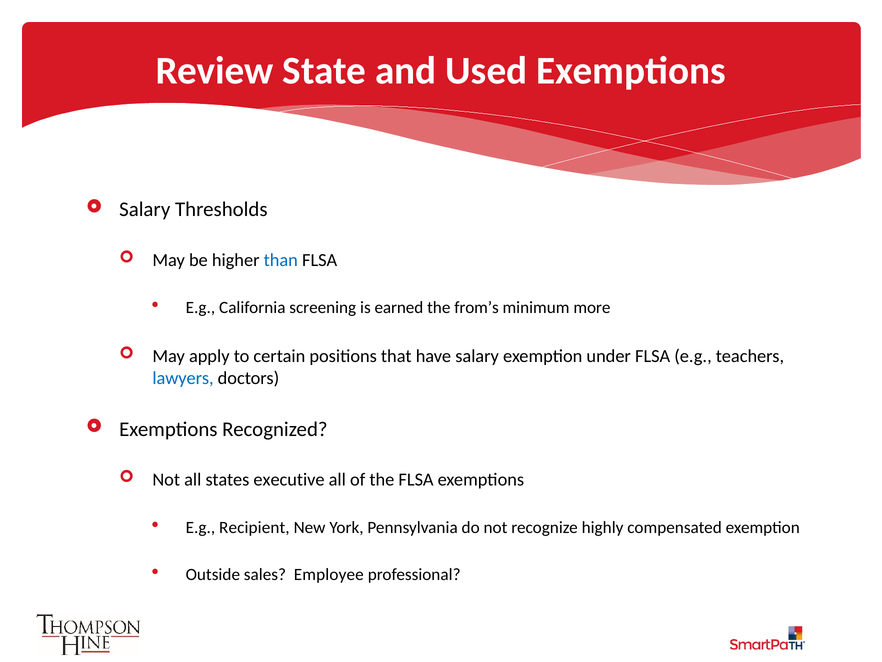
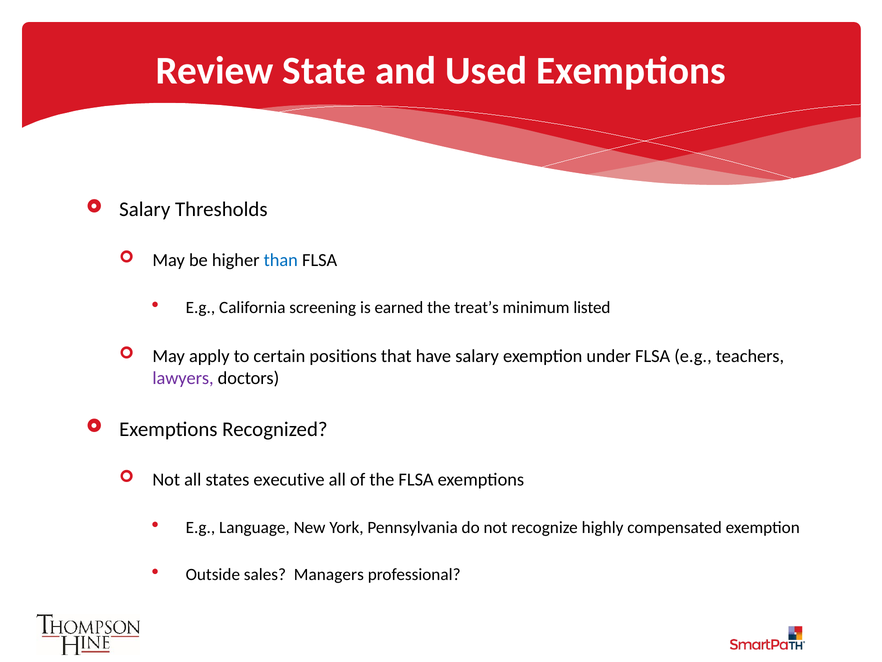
from’s: from’s -> treat’s (477, 307)
more: more -> listed (592, 307)
lawyers colour: blue -> purple (183, 378)
Recipient: Recipient -> Language (254, 527)
Employee: Employee -> Managers (329, 574)
